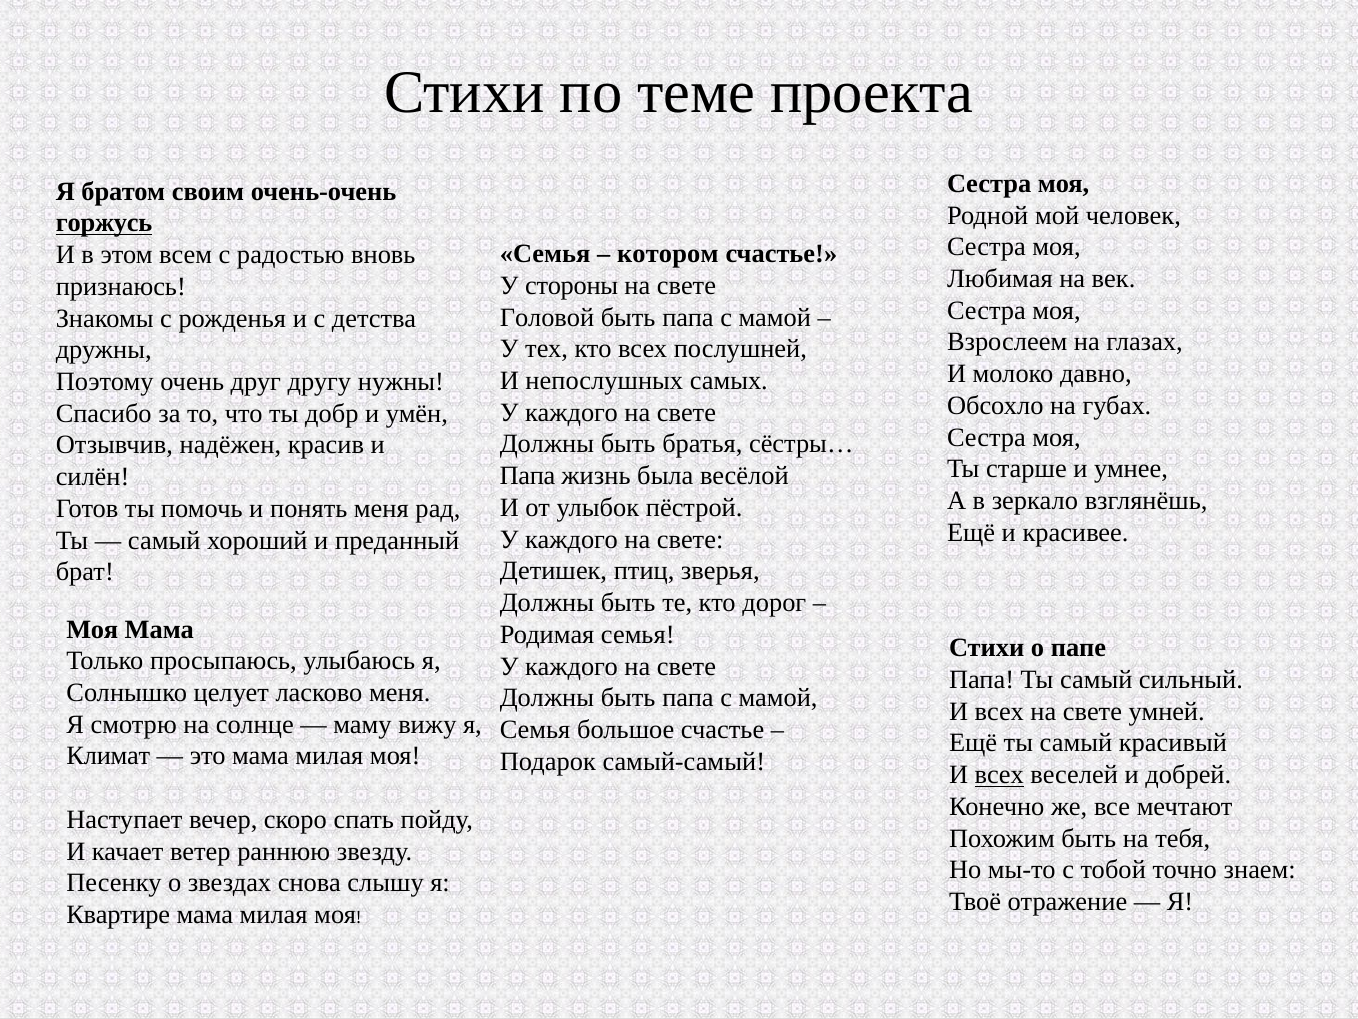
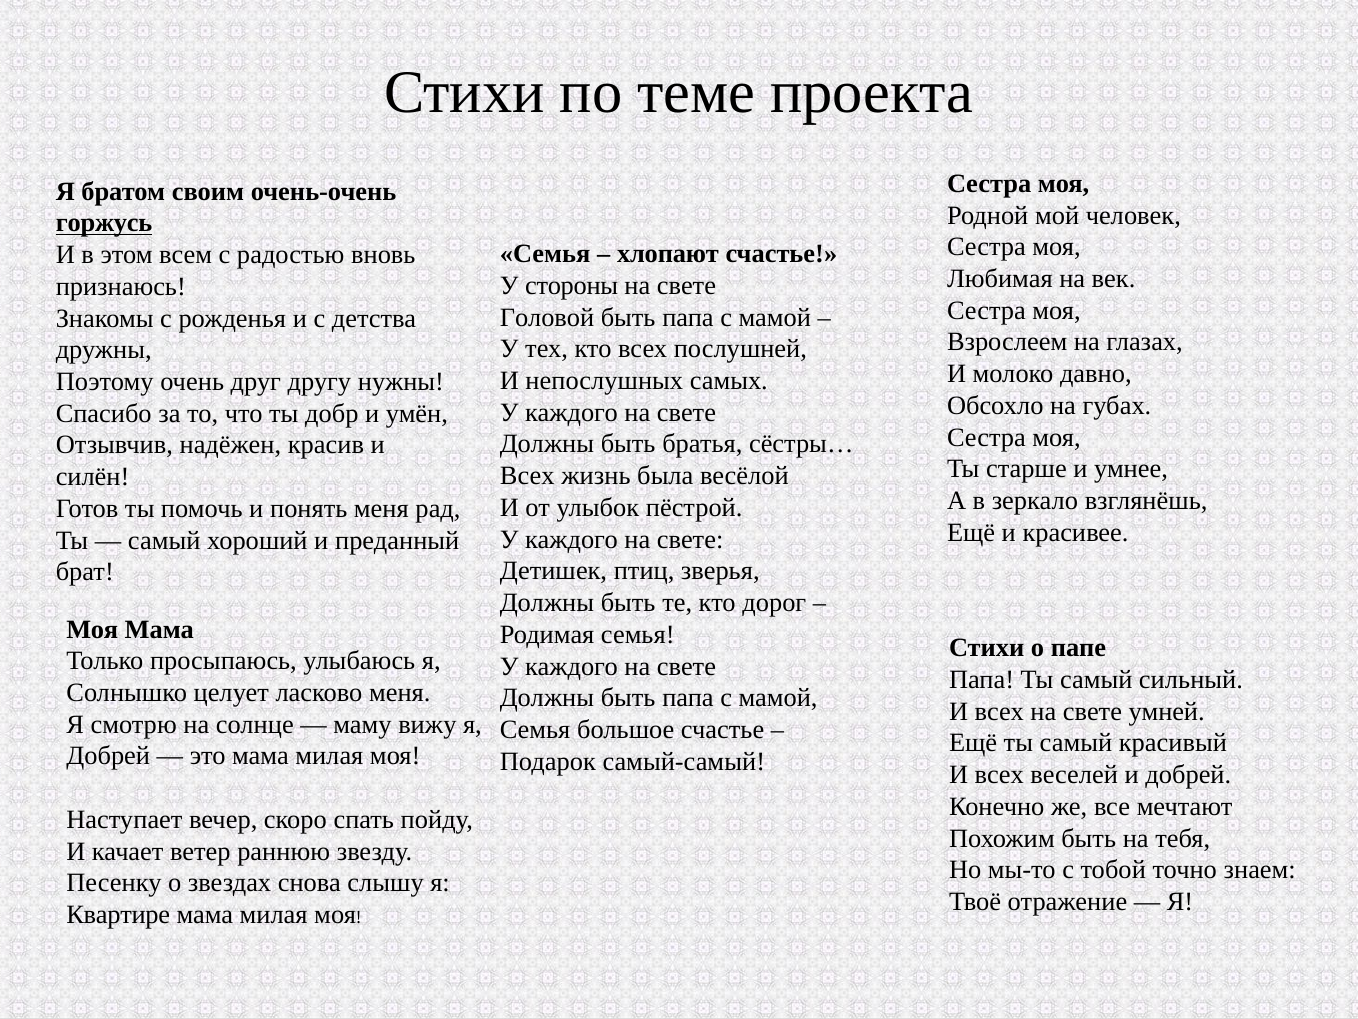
котором: котором -> хлопают (668, 254)
Папа: Папа -> Всех (527, 476)
Климат: Климат -> Добрей (108, 756)
всех underline: present -> none (999, 775)
